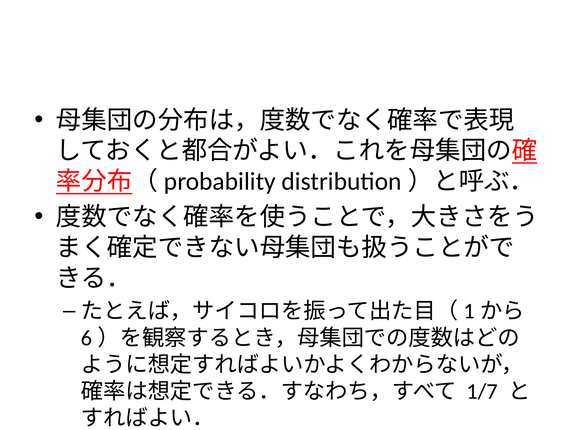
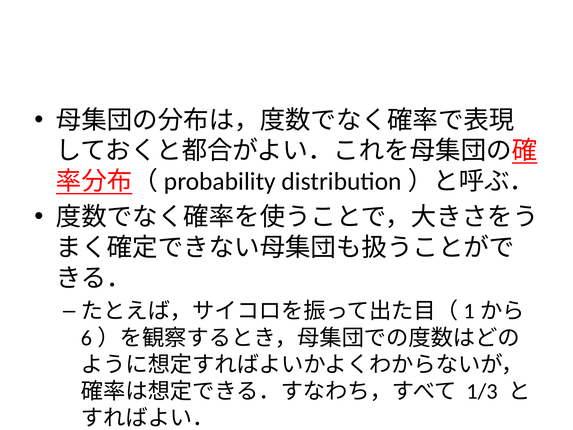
1/7: 1/7 -> 1/3 (482, 391)
